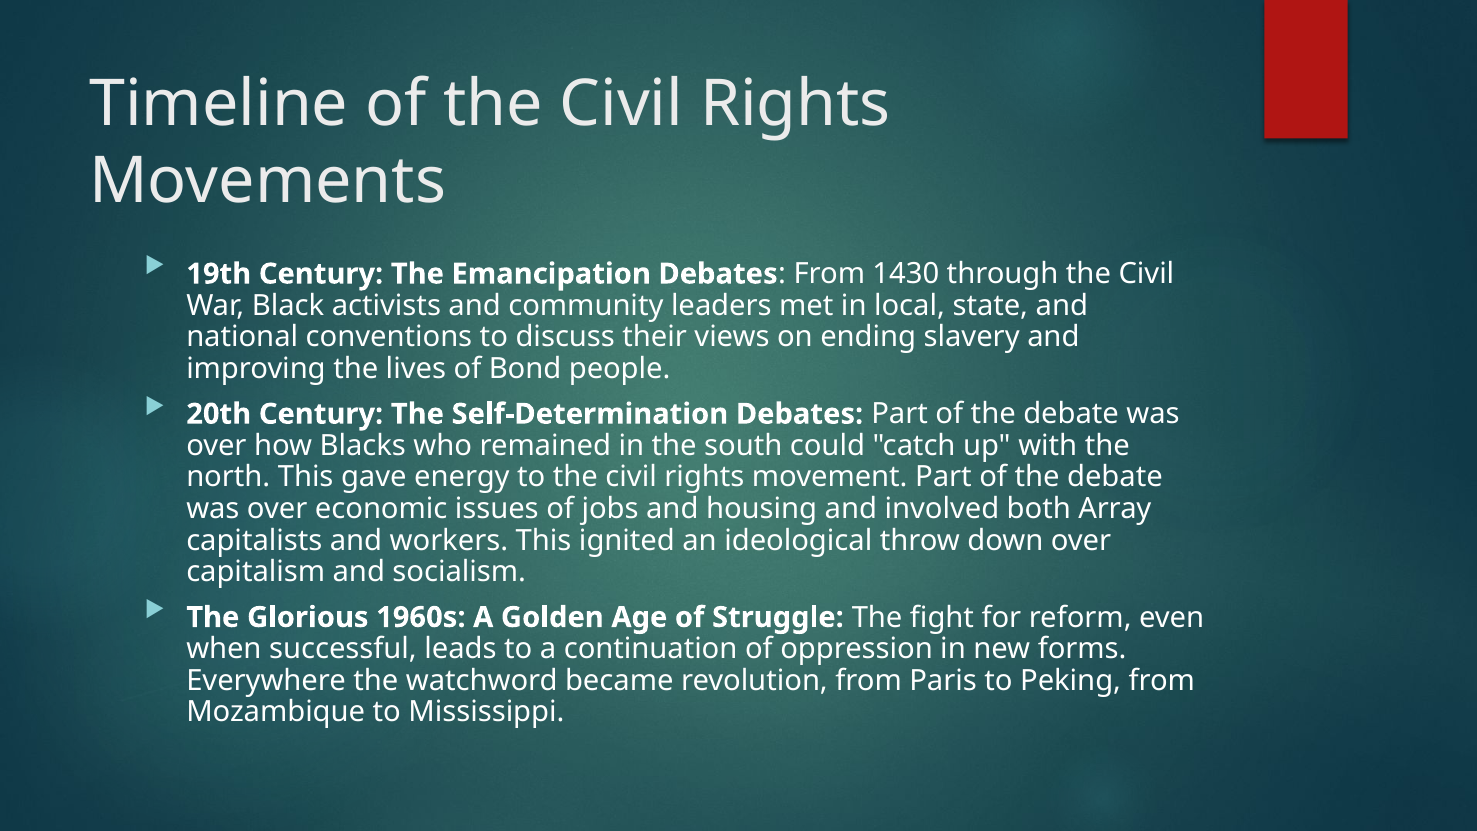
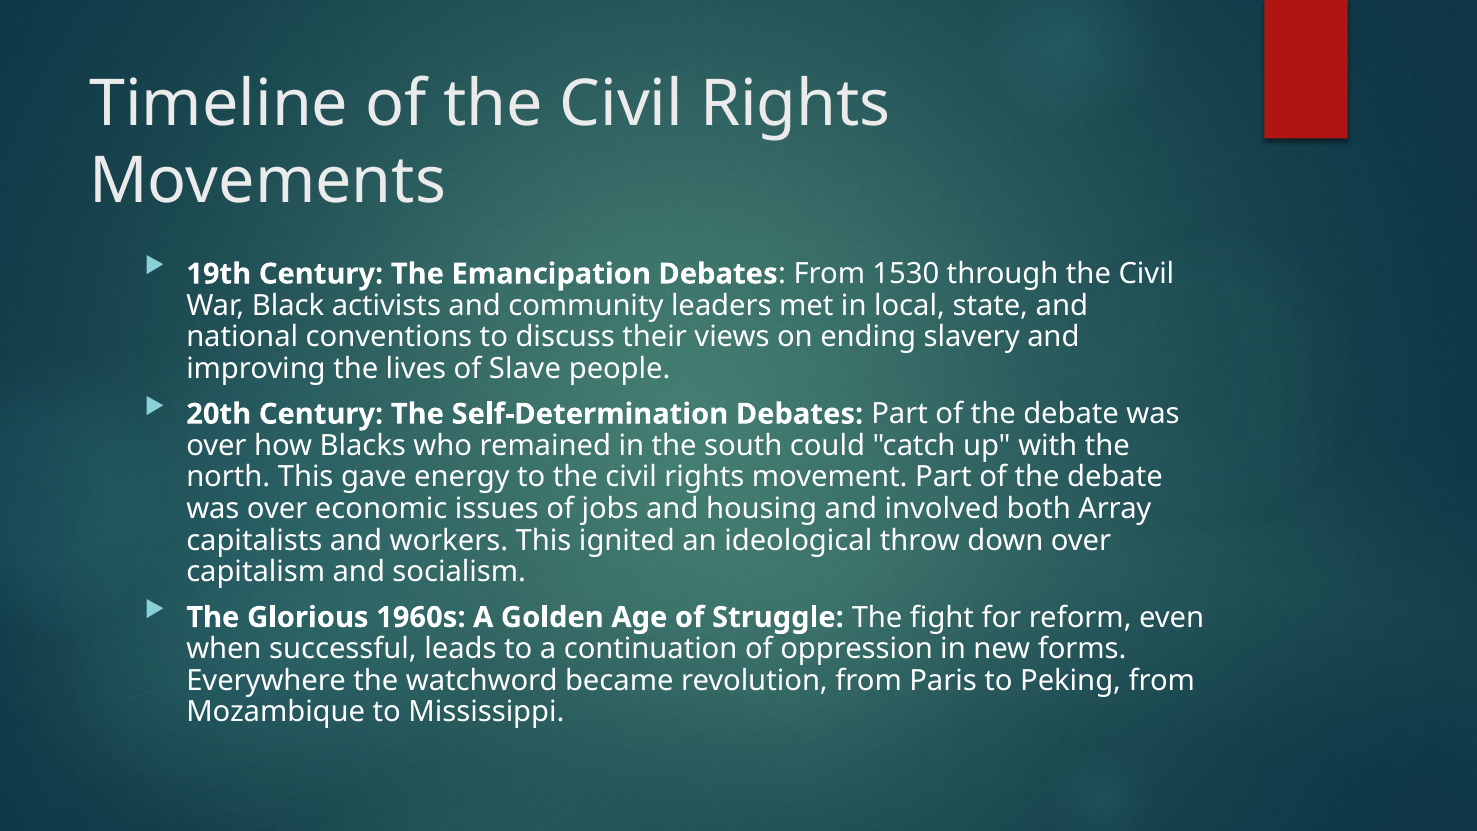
1430: 1430 -> 1530 (906, 274)
Bond: Bond -> Slave (525, 369)
